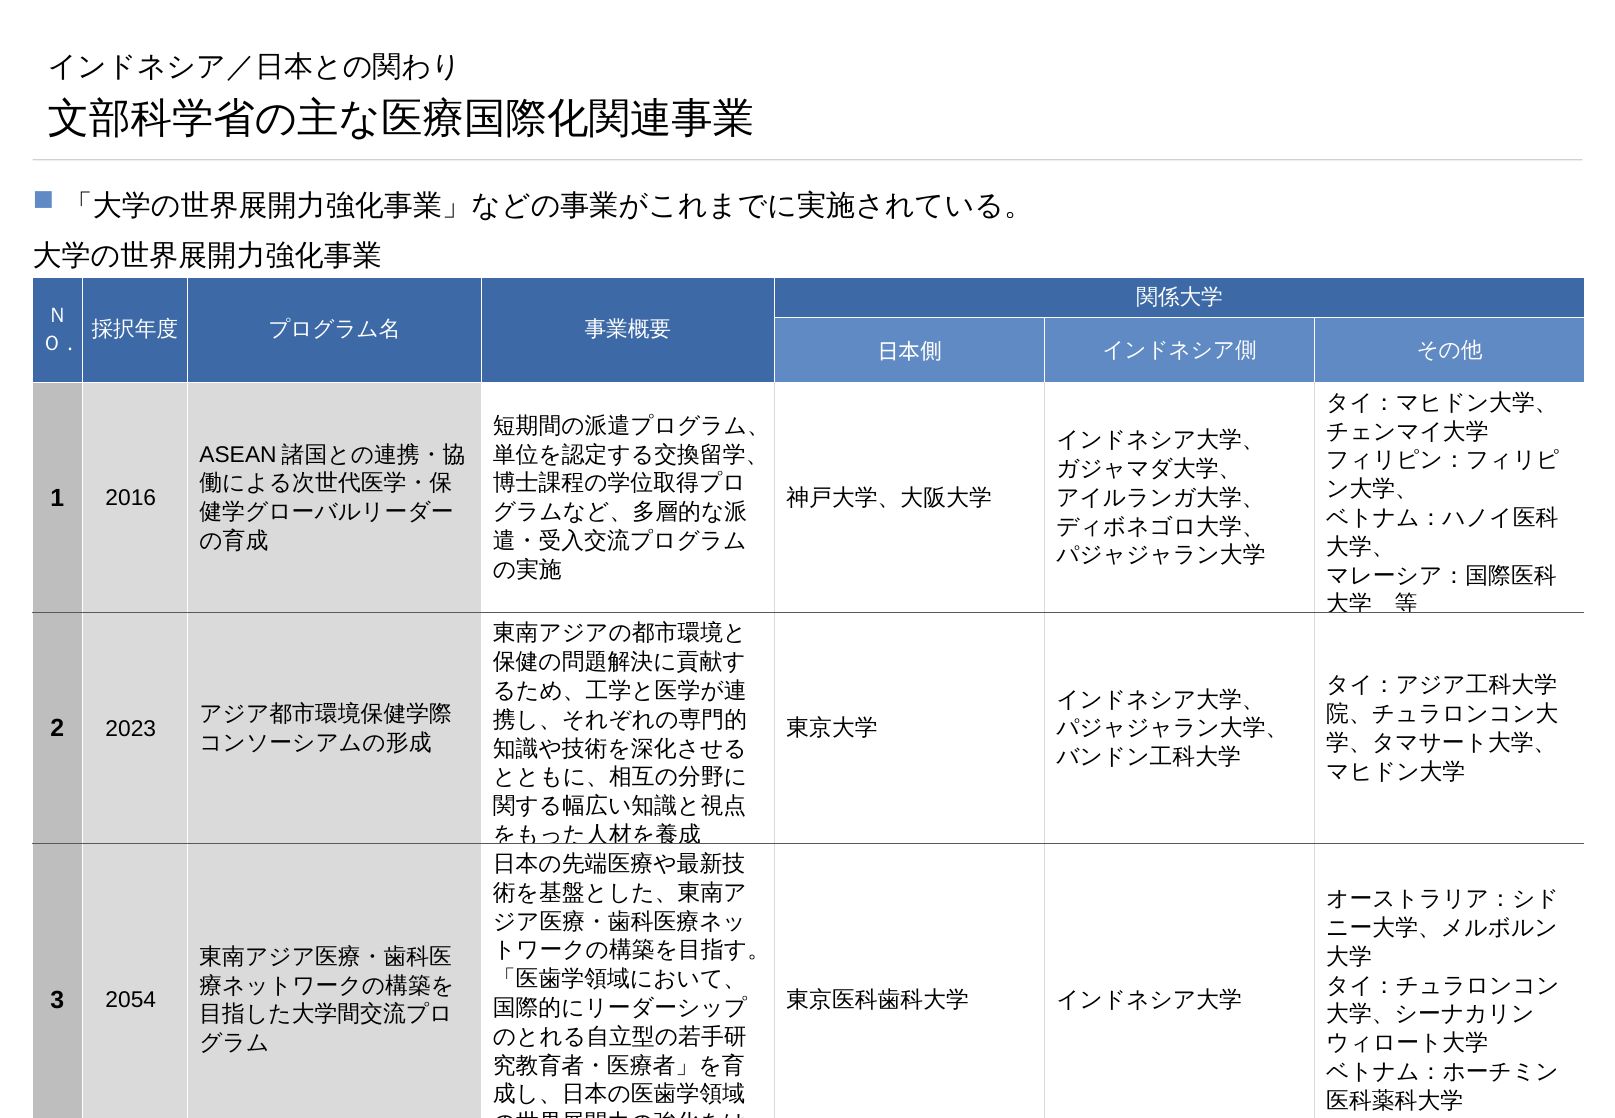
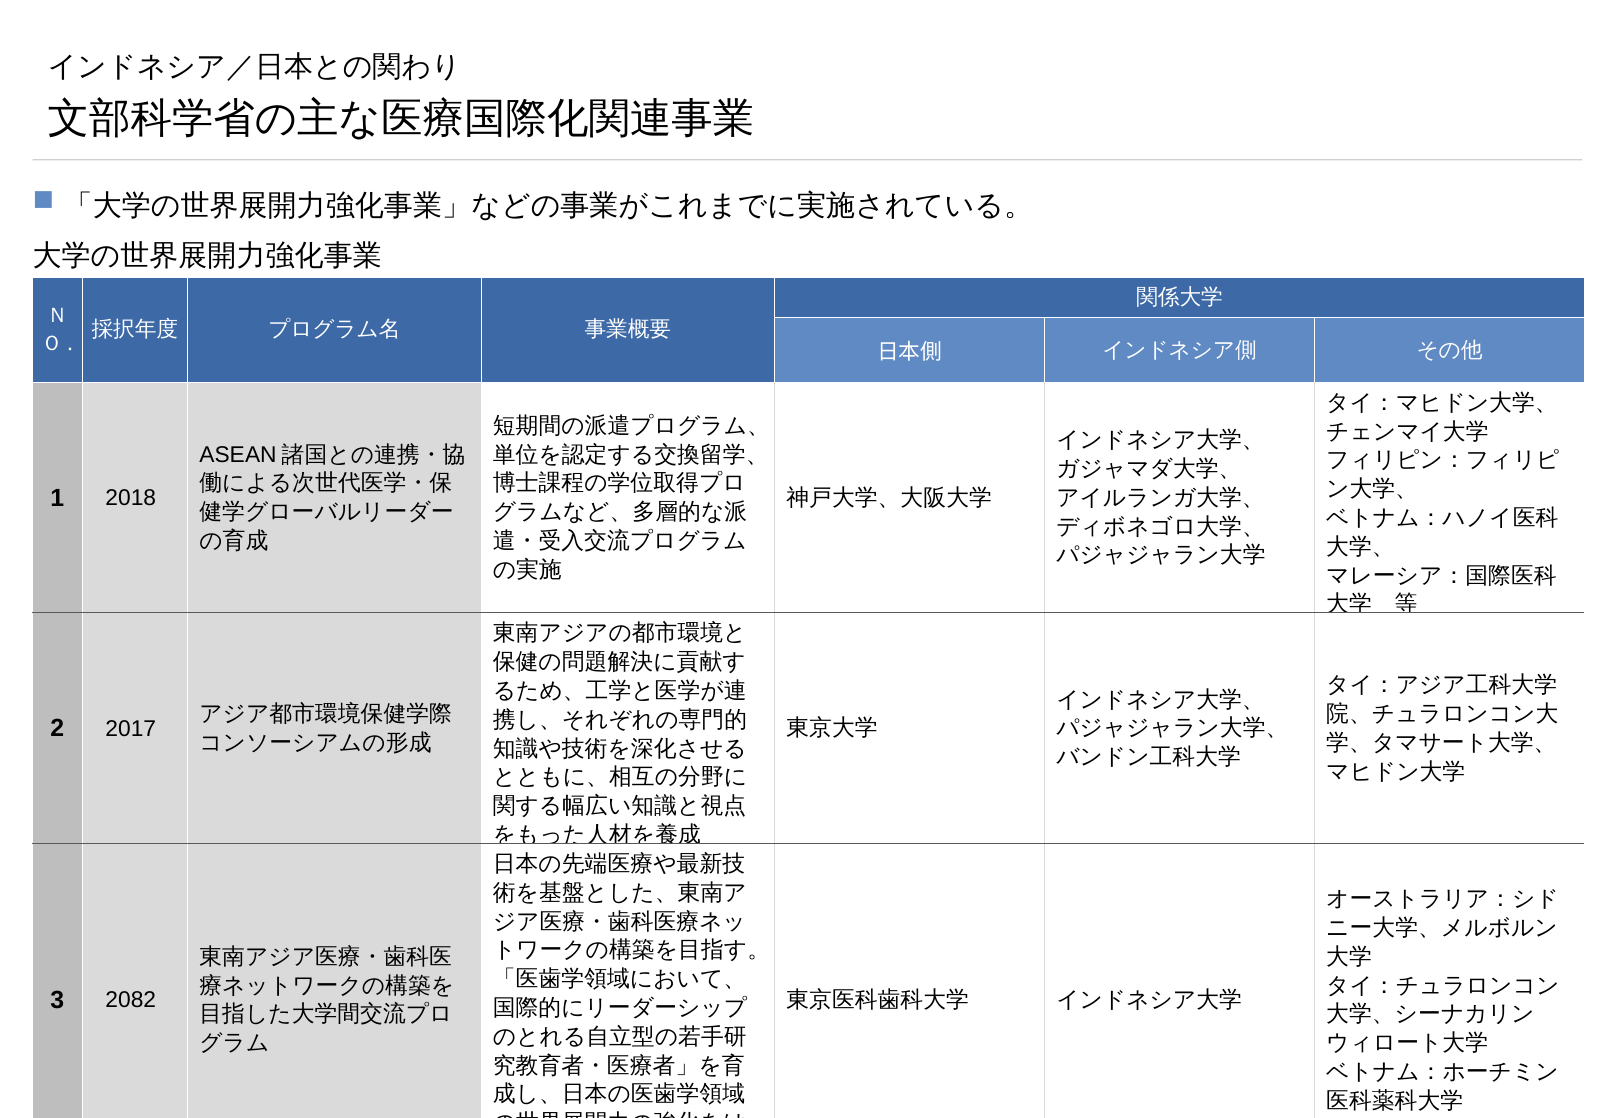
2016: 2016 -> 2018 (131, 498)
2023: 2023 -> 2017 (131, 729)
2054: 2054 -> 2082 (131, 1000)
